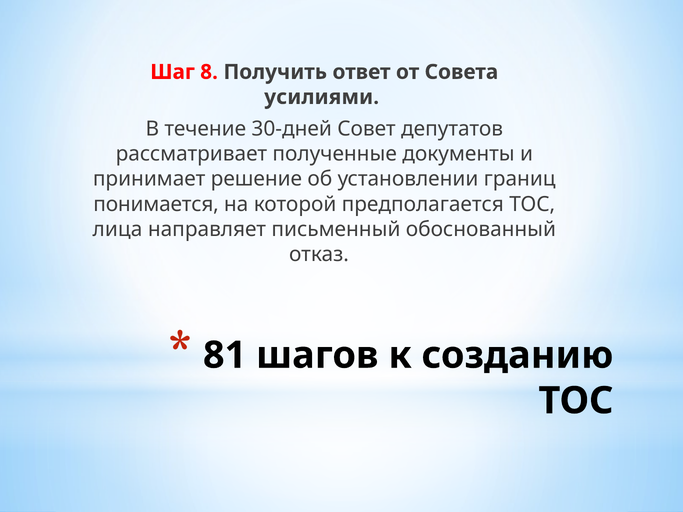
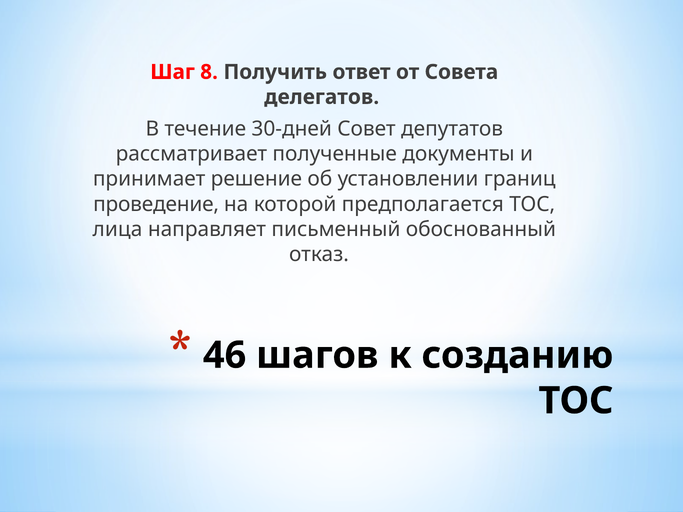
усилиями: усилиями -> делегатов (322, 97)
понимается: понимается -> проведение (156, 204)
81: 81 -> 46 (225, 355)
